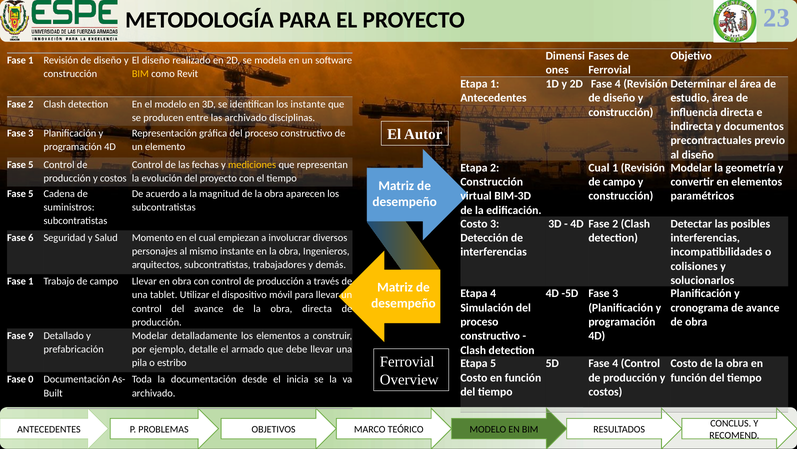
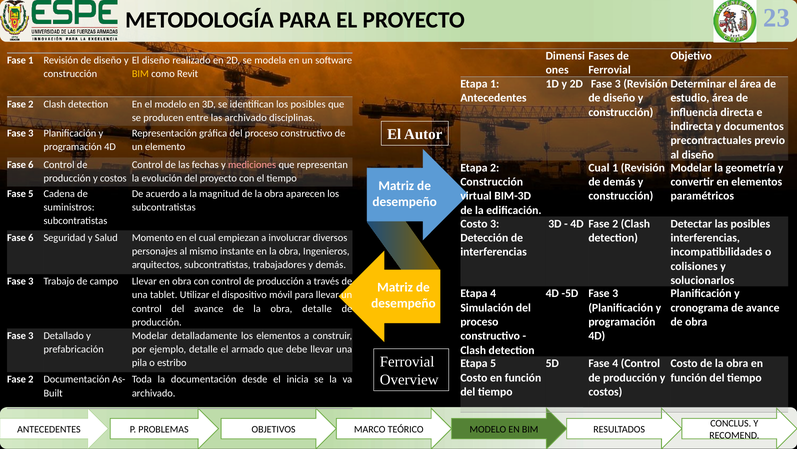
2D Fase 4: 4 -> 3 (618, 84)
los instante: instante -> posibles (308, 104)
5: 5 -> 6 (31, 165)
mediciones colour: yellow -> pink (252, 165)
campo: campo -> demás (619, 182)
1: 1 -> 3 (31, 281)
obra directa: directa -> detalle (317, 308)
9: 9 -> 3 (31, 335)
0: 0 -> 2 (31, 379)
